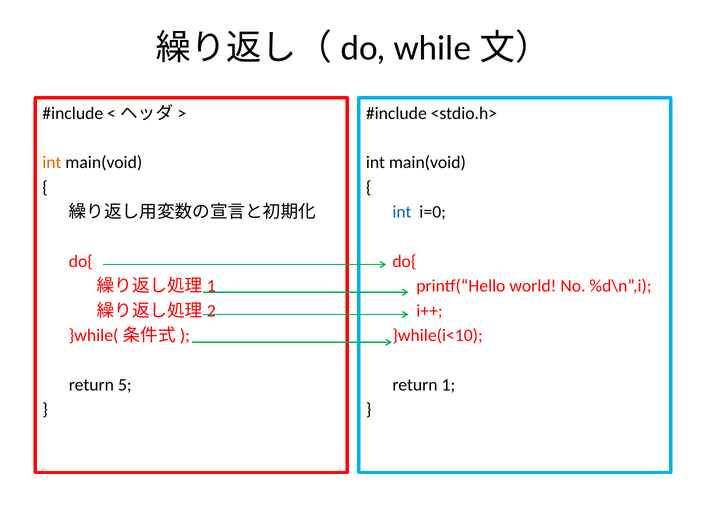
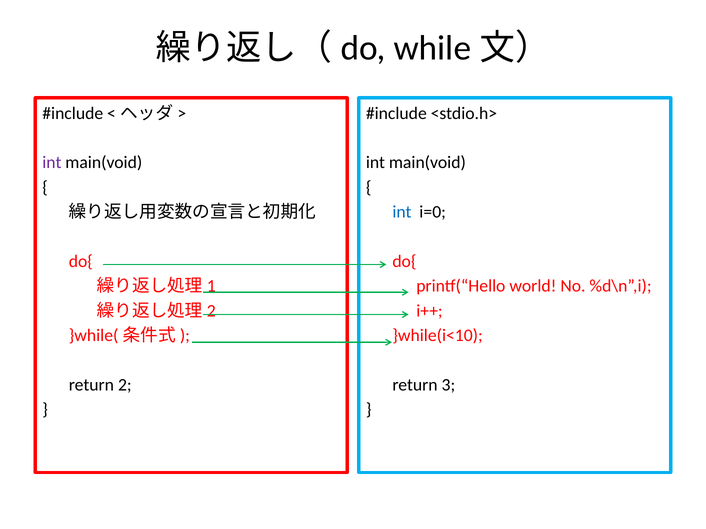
int colour: orange -> purple (52, 163)
5: 5 -> 2 (125, 385)
1: 1 -> 3 (448, 385)
